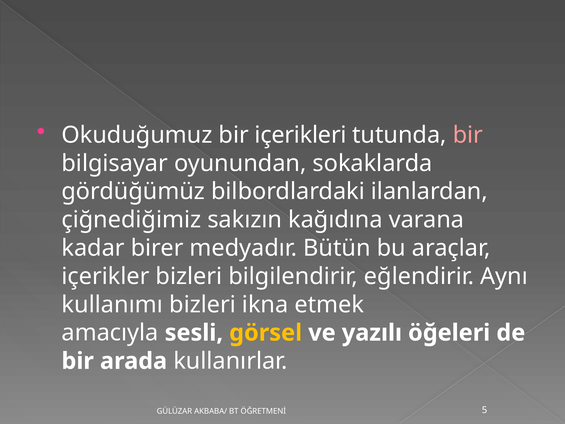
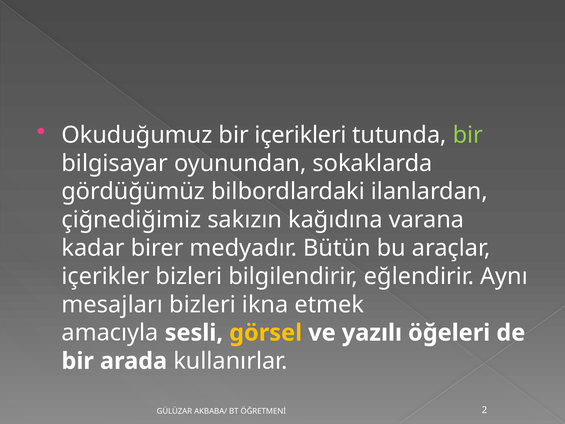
bir colour: pink -> light green (468, 135)
kullanımı: kullanımı -> mesajları (112, 304)
5: 5 -> 2 (484, 410)
